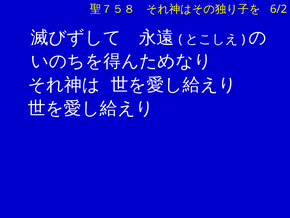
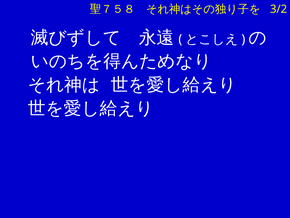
6/2: 6/2 -> 3/2 (279, 9)
